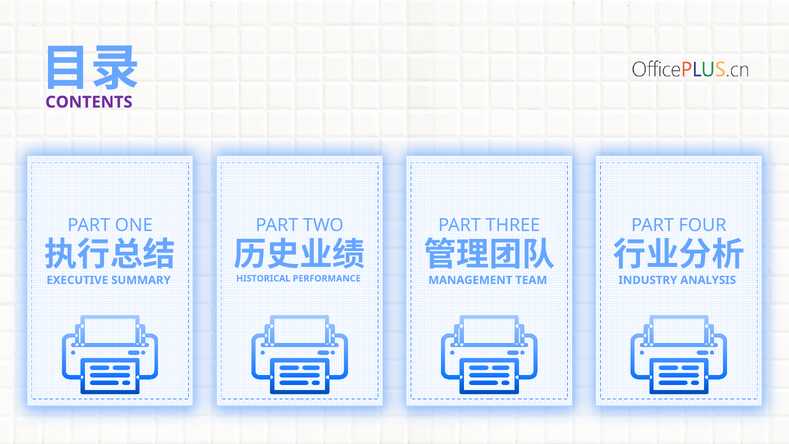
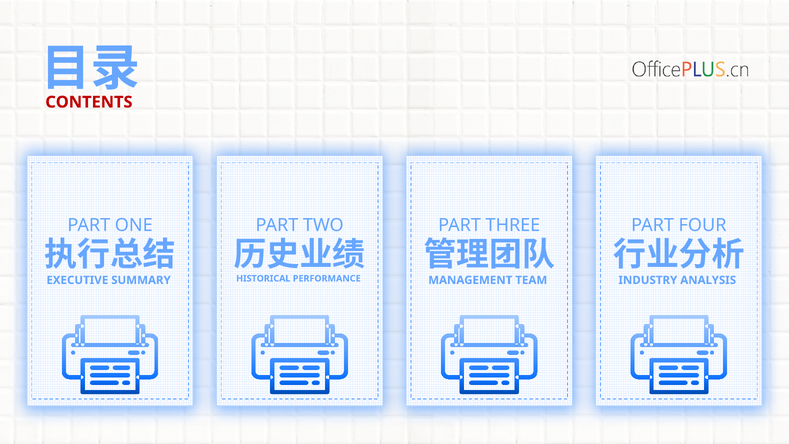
CONTENTS colour: purple -> red (89, 102)
